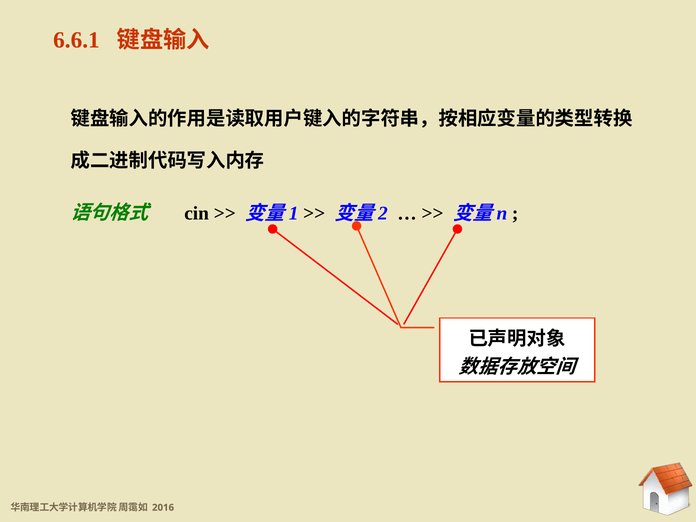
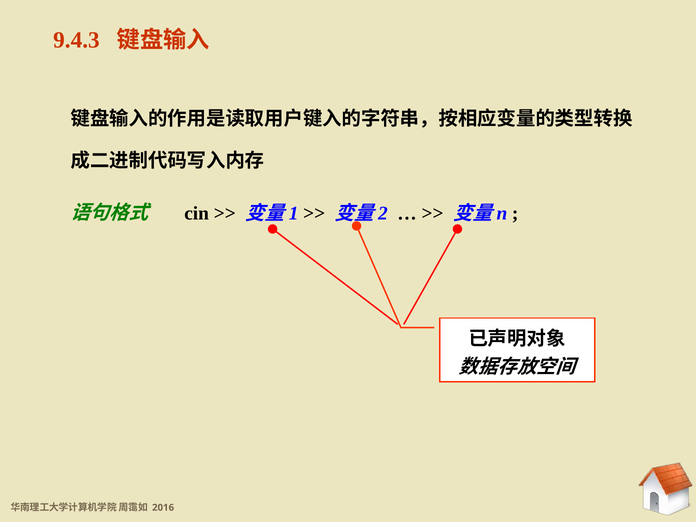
6.6.1: 6.6.1 -> 9.4.3 (76, 40)
